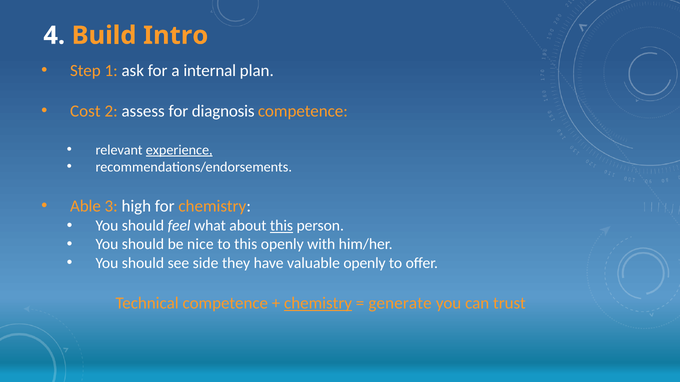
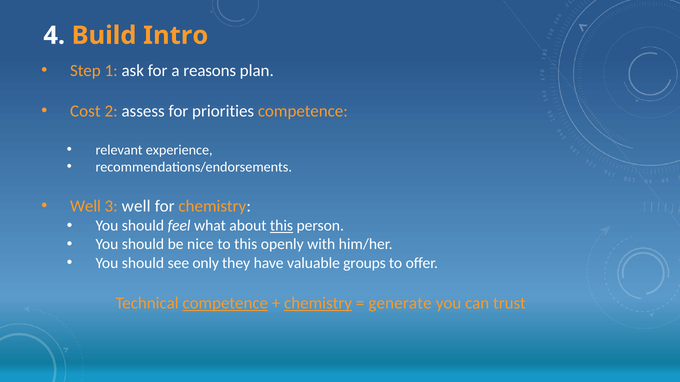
internal: internal -> reasons (210, 71)
diagnosis: diagnosis -> priorities (223, 111)
experience underline: present -> none (179, 150)
Able: Able -> Well (85, 207)
3 high: high -> well (136, 207)
side: side -> only (206, 263)
valuable openly: openly -> groups (365, 263)
competence underline: none -> present (225, 303)
